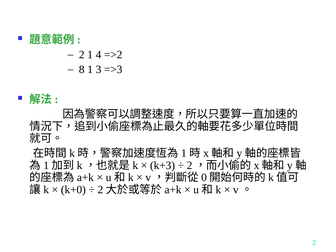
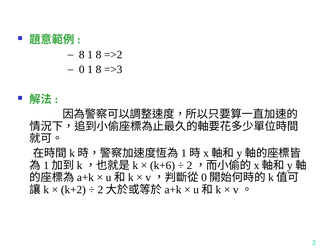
2: 2 -> 8 (82, 55)
4: 4 -> 8 (99, 55)
8: 8 -> 0 (82, 70)
3: 3 -> 8 (99, 70)
k+3: k+3 -> k+6 (162, 165)
k+0: k+0 -> k+2 (73, 190)
